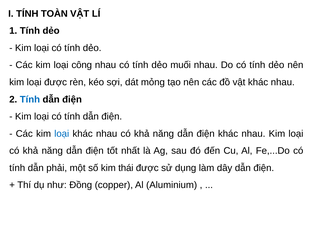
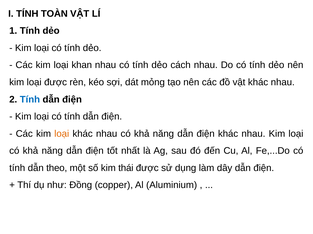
công: công -> khan (82, 65)
muối: muối -> cách (181, 65)
loại colour: blue -> orange (62, 134)
phải: phải -> theo (57, 168)
